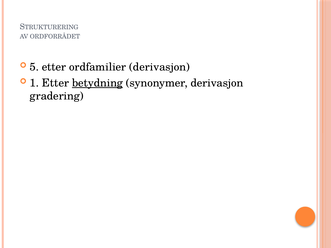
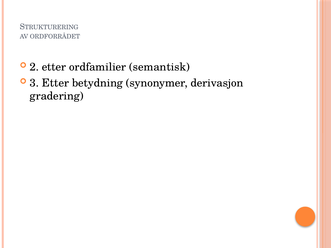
5: 5 -> 2 (34, 67)
ordfamilier derivasjon: derivasjon -> semantisk (160, 67)
1: 1 -> 3 (34, 83)
betydning underline: present -> none (97, 83)
